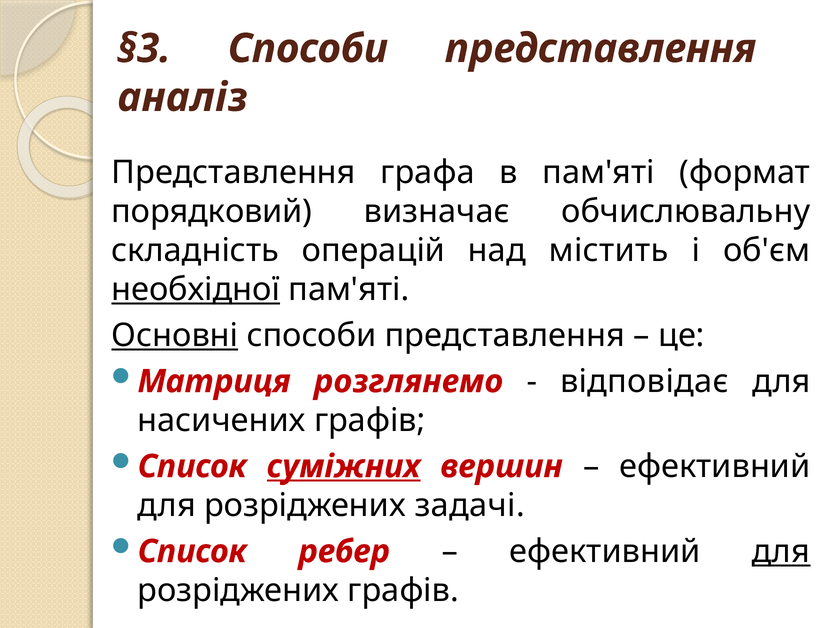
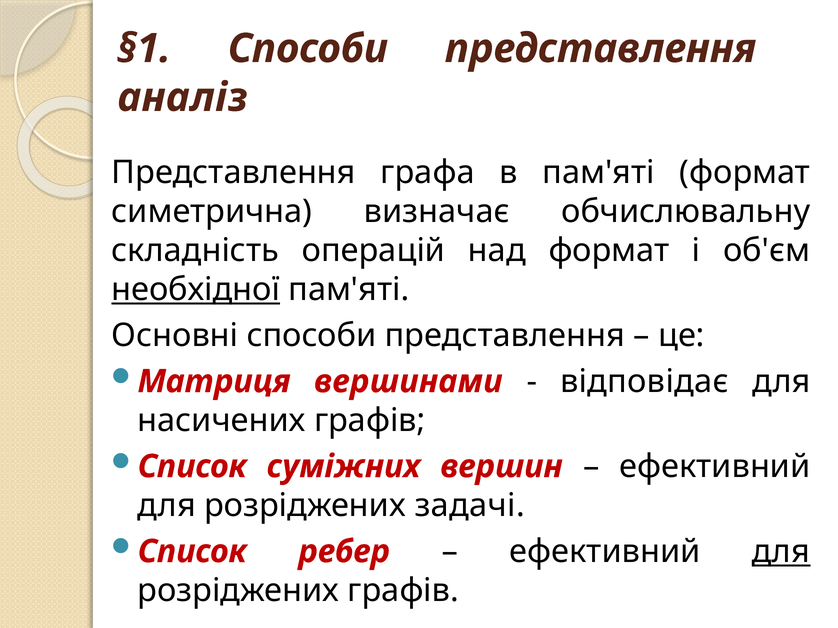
§3: §3 -> §1 (144, 49)
порядковий: порядковий -> симетрична (212, 212)
над містить: містить -> формат (609, 251)
Основні underline: present -> none (175, 336)
розглянемо: розглянемо -> вершинами (408, 382)
суміжних underline: present -> none (344, 467)
